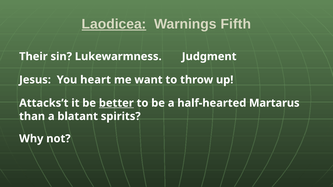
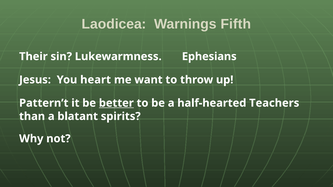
Laodicea underline: present -> none (114, 24)
Judgment: Judgment -> Ephesians (209, 57)
Attacks’t: Attacks’t -> Pattern’t (44, 103)
Martarus: Martarus -> Teachers (274, 103)
